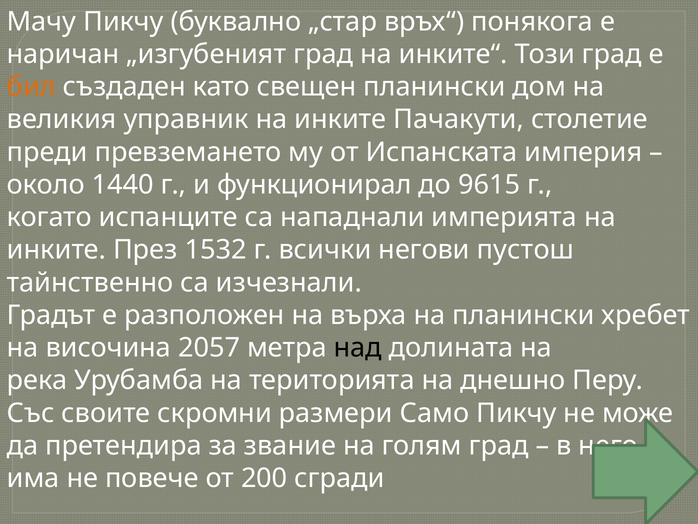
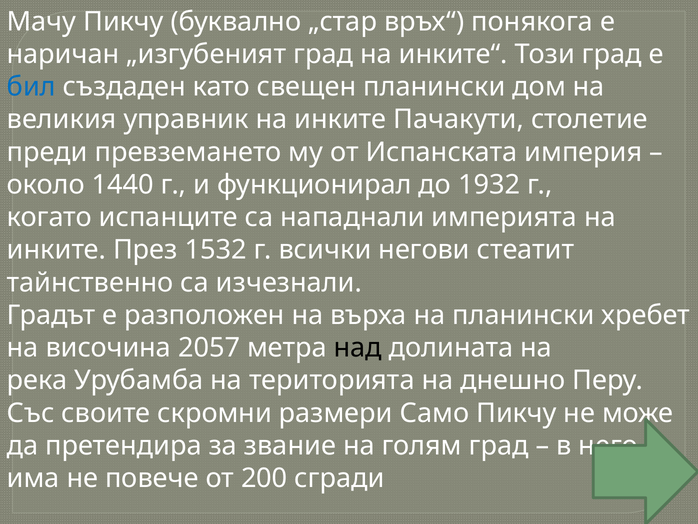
бил colour: orange -> blue (31, 87)
9615: 9615 -> 1932 (489, 185)
пустош: пустош -> стеатит (526, 250)
